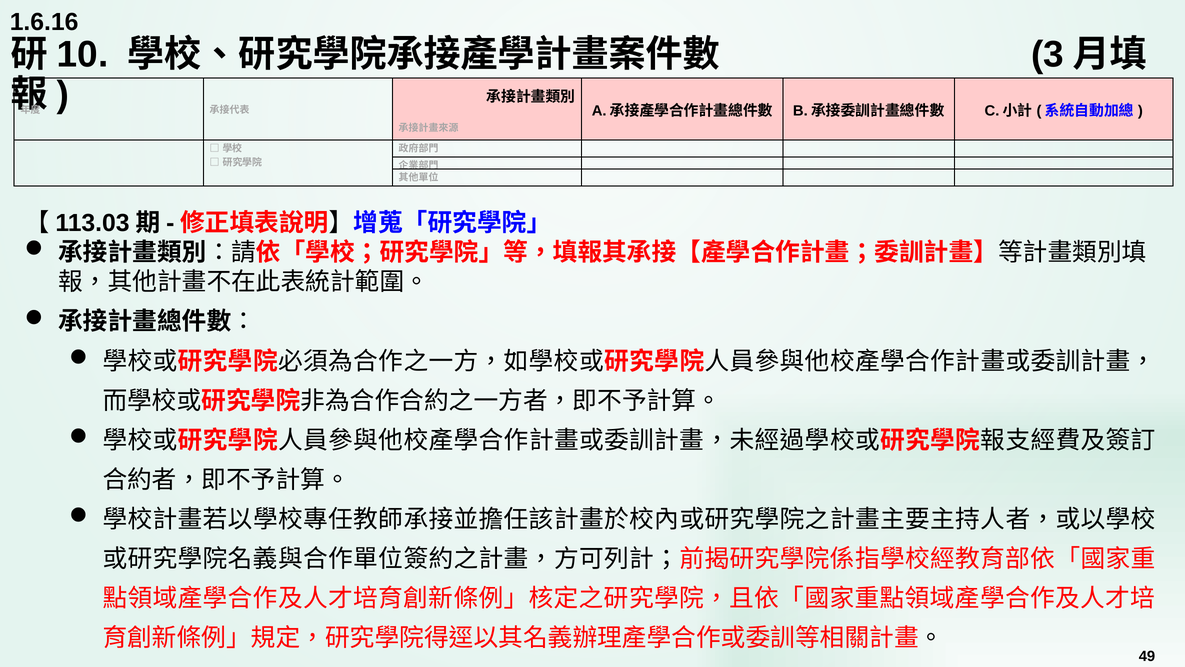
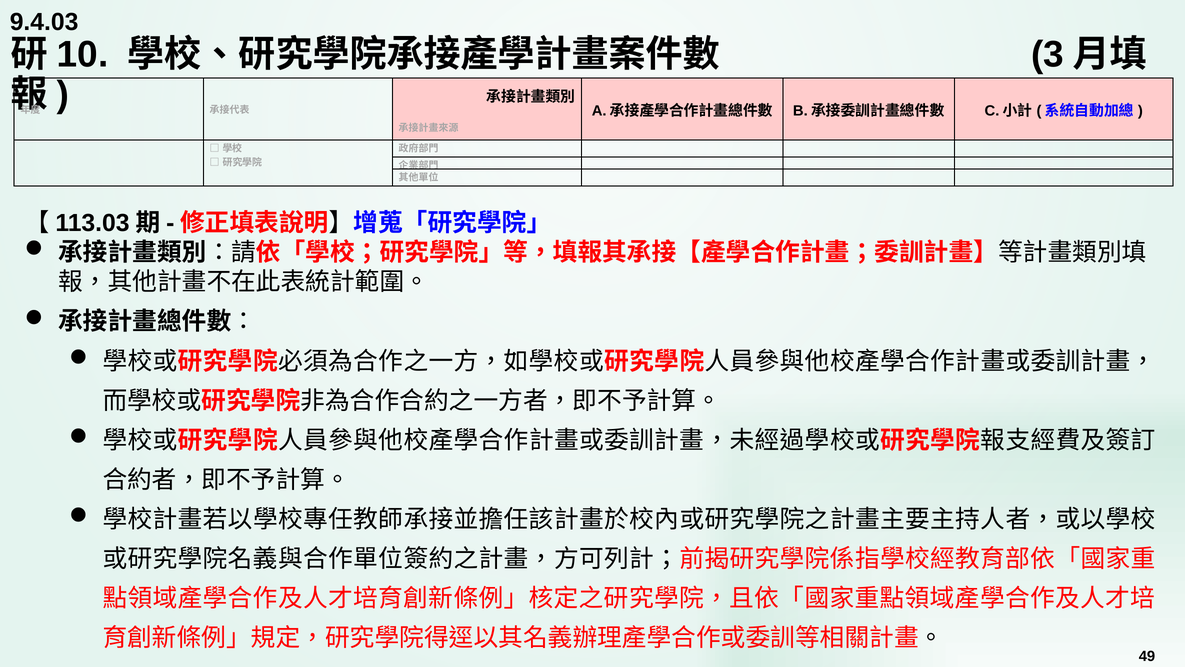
1.6.16: 1.6.16 -> 9.4.03 (44, 22)
